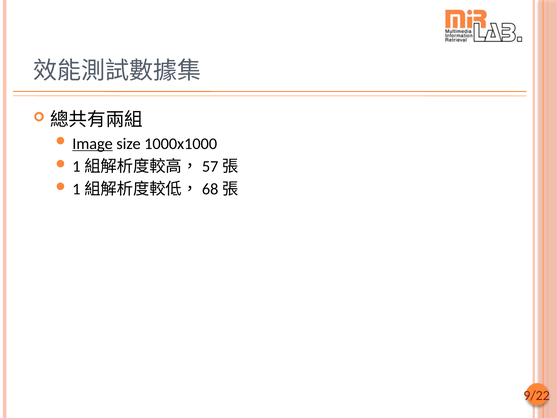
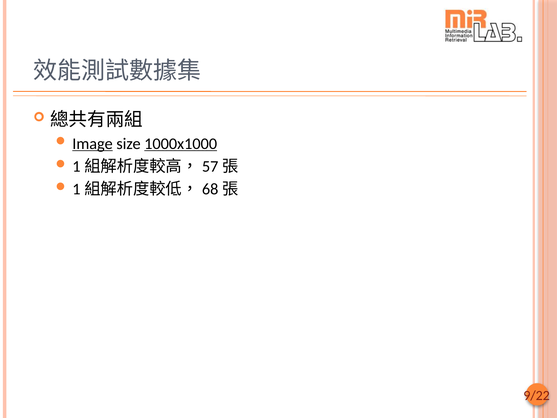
1000x1000 underline: none -> present (181, 144)
